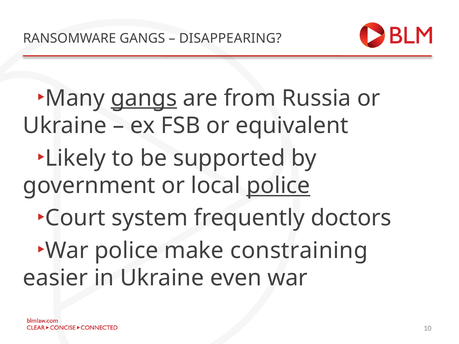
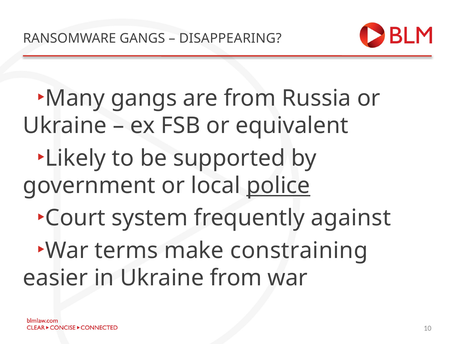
gangs underline: present -> none (144, 98)
doctors: doctors -> against (351, 218)
police: police -> terms (126, 251)
Ukraine even: even -> from (236, 278)
